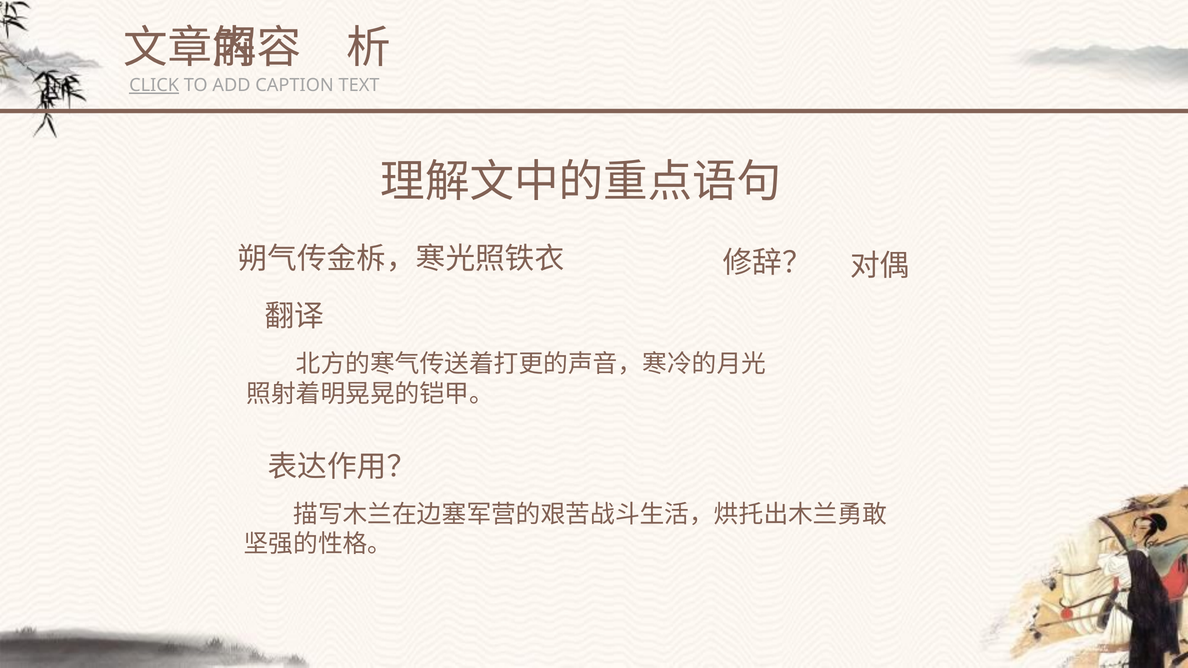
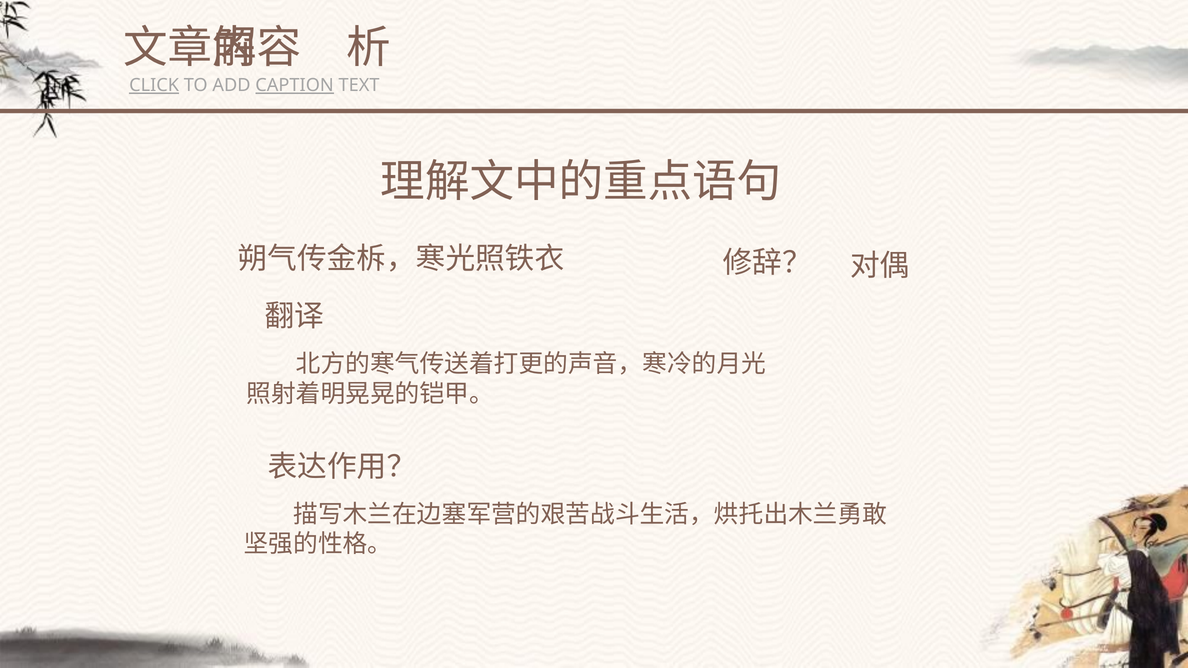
CAPTION underline: none -> present (295, 85)
